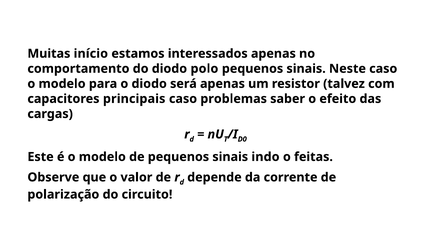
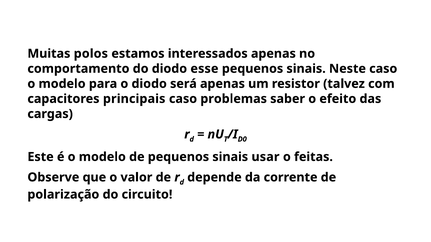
início: início -> polos (91, 54)
polo: polo -> esse (204, 69)
indo: indo -> usar (265, 157)
